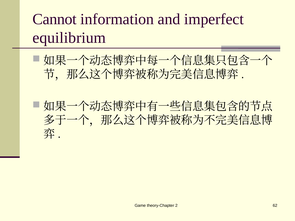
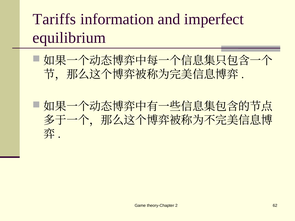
Cannot: Cannot -> Tariffs (54, 19)
